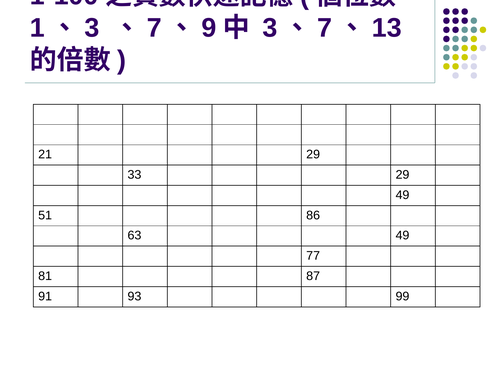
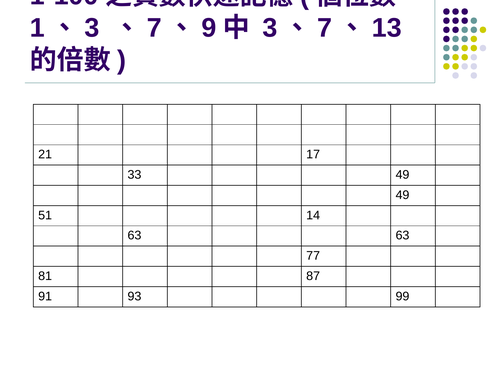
21 29: 29 -> 17 (313, 154)
33 29: 29 -> 49 (402, 175)
86: 86 -> 14 (313, 215)
63 49: 49 -> 63 (402, 235)
